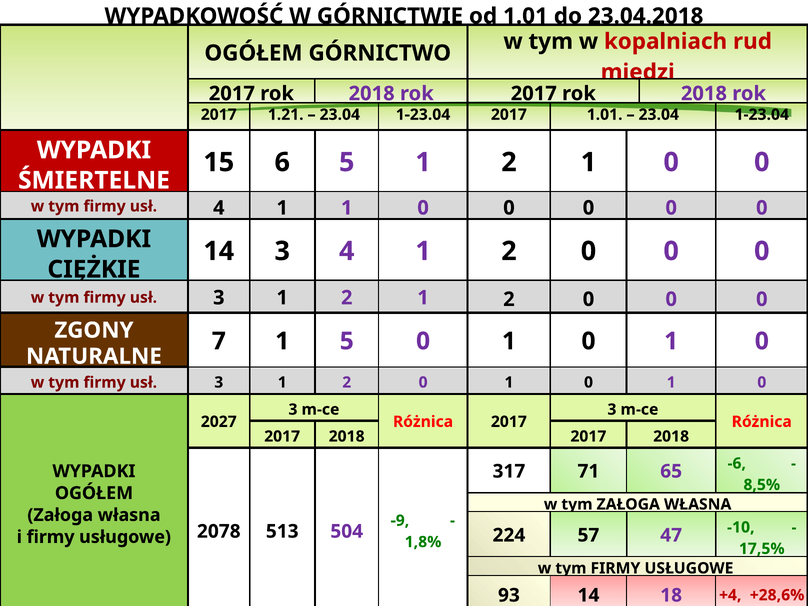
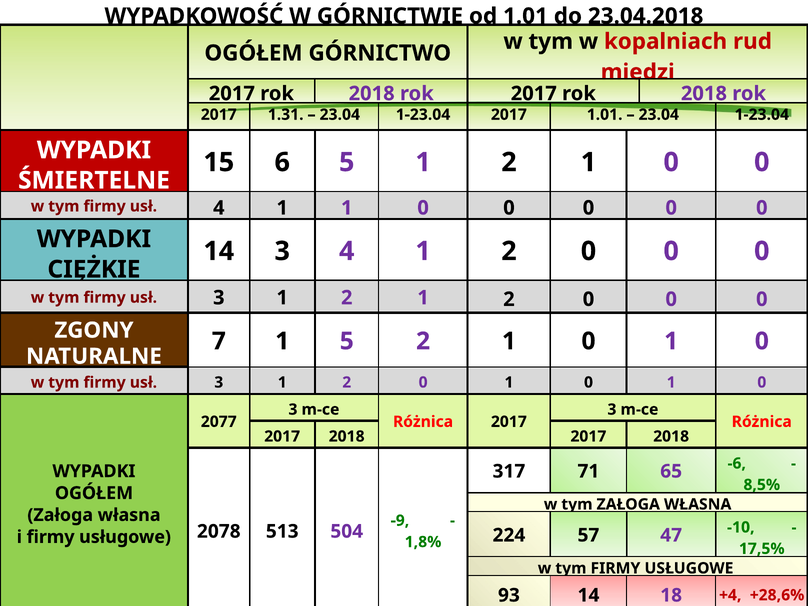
1.21: 1.21 -> 1.31 (286, 115)
5 0: 0 -> 2 (423, 341)
2027: 2027 -> 2077 (219, 422)
